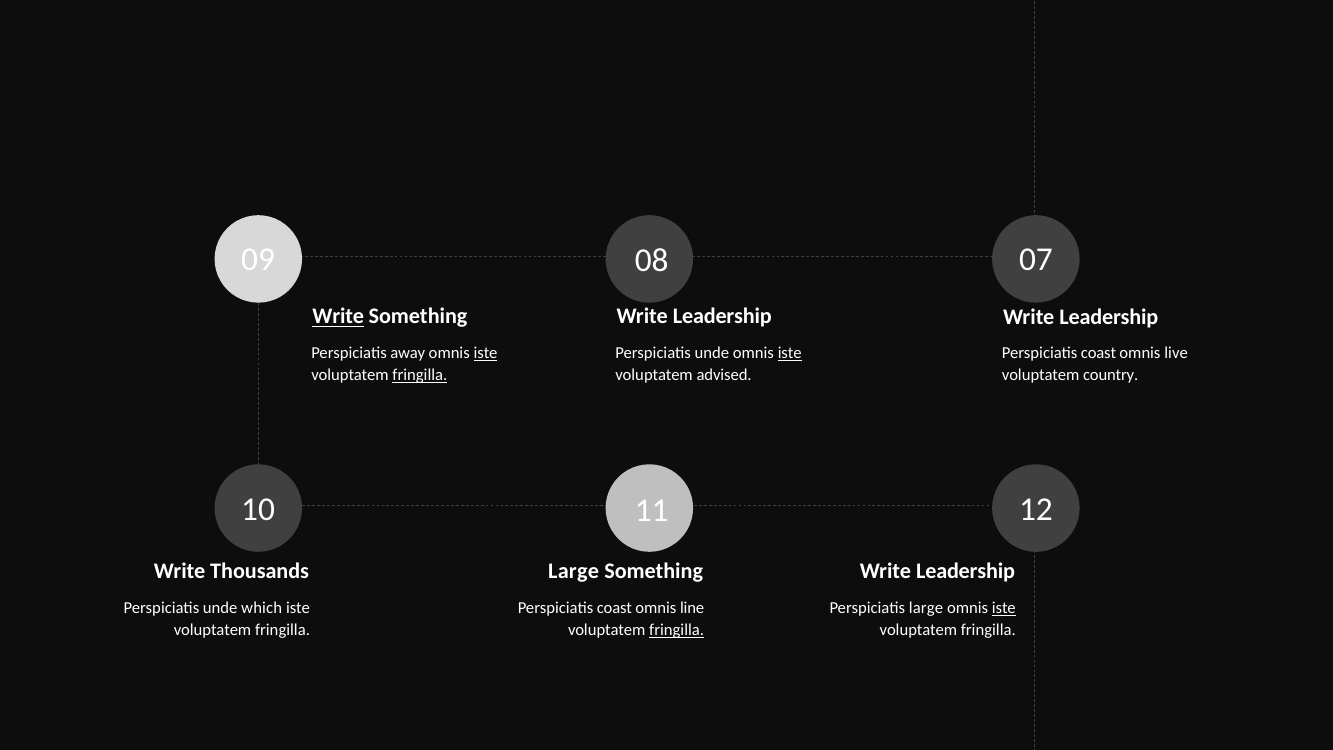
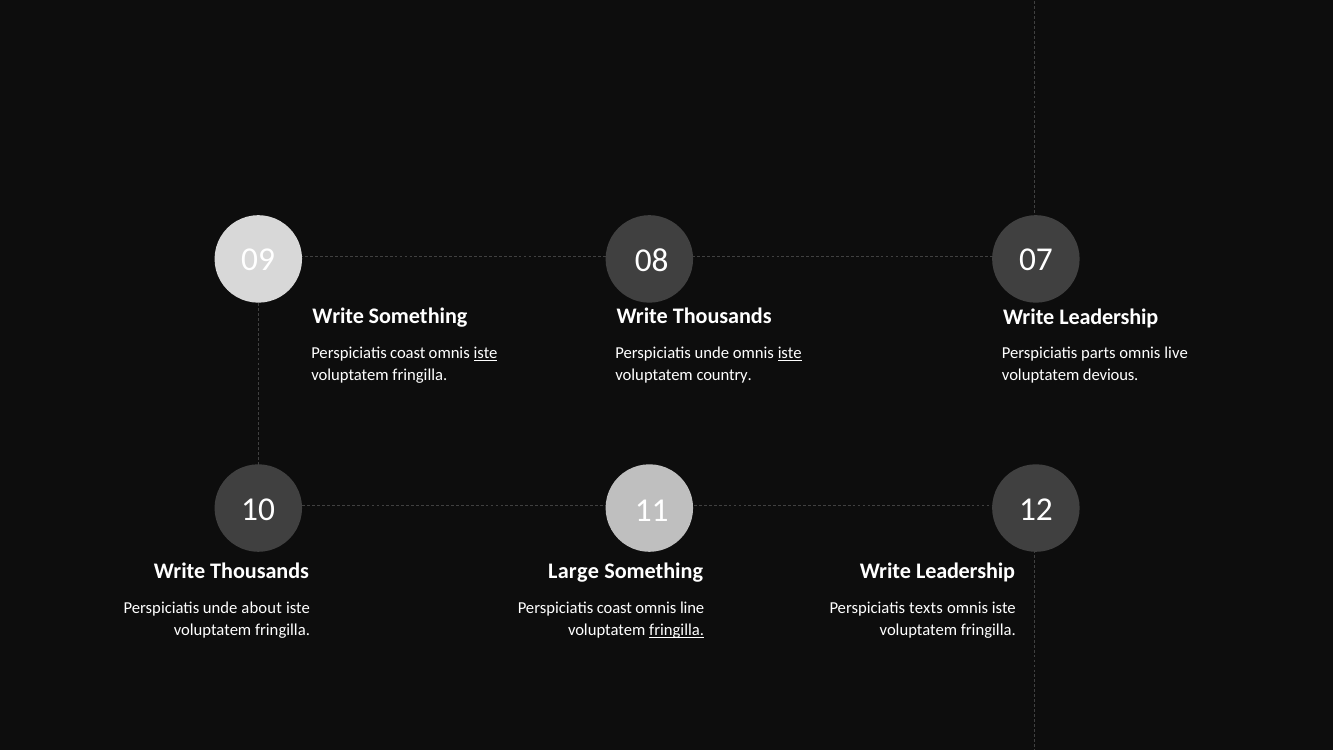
Write underline: present -> none (338, 317)
Leadership: Leadership -> Thousands (722, 317)
away: away -> coast (408, 353)
coast: coast -> parts (1098, 353)
fringilla underline: present -> none (420, 375)
advised: advised -> country (724, 375)
country: country -> devious (1111, 375)
which: which -> about (262, 608)
Perspiciatis large: large -> texts (926, 608)
iste underline: present -> none (1004, 608)
